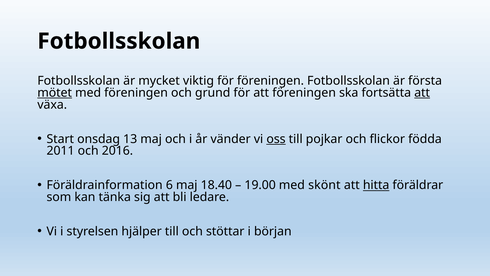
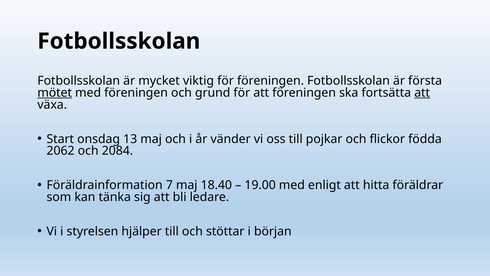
oss underline: present -> none (276, 139)
2011: 2011 -> 2062 (61, 151)
2016: 2016 -> 2084 (117, 151)
6: 6 -> 7 (169, 185)
skönt: skönt -> enligt (324, 185)
hitta underline: present -> none (376, 185)
